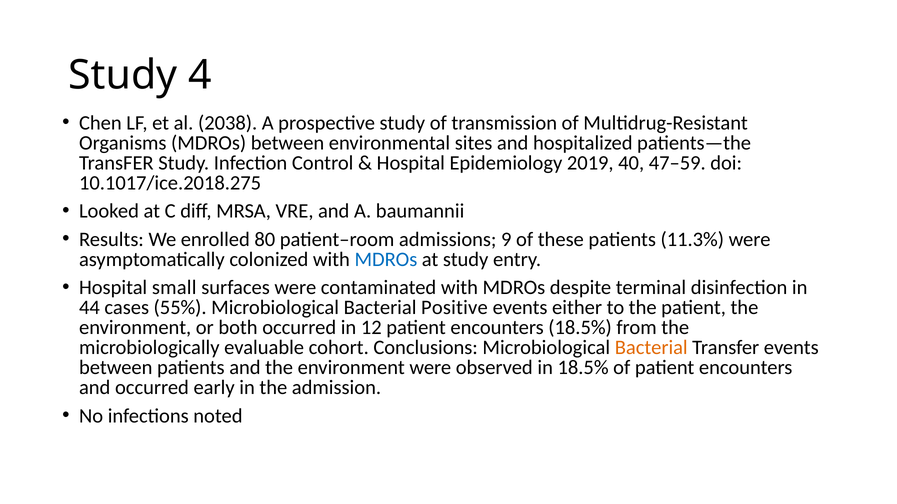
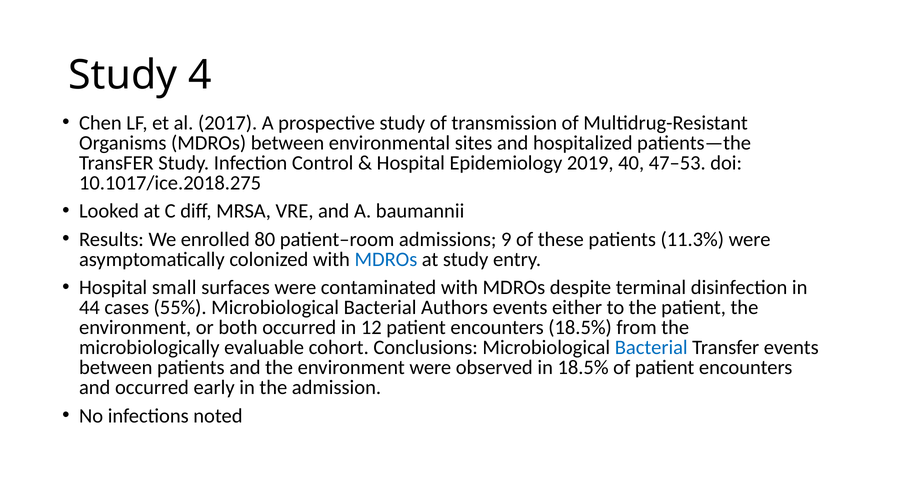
2038: 2038 -> 2017 (228, 123)
47–59: 47–59 -> 47–53 (677, 163)
Positive: Positive -> Authors (454, 308)
Bacterial colour: orange -> blue (651, 348)
